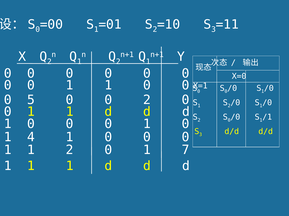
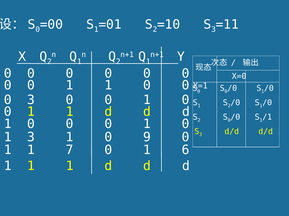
0 5: 5 -> 3 (31, 100)
2: 2 -> 1 (147, 100)
1 4: 4 -> 3 (31, 138)
0: 0 -> 9 (147, 138)
1 2: 2 -> 7 (70, 150)
7: 7 -> 6 (186, 150)
